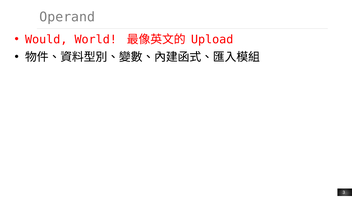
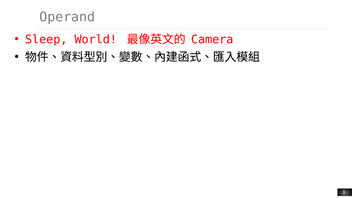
Would: Would -> Sleep (46, 39)
Upload: Upload -> Camera (212, 39)
